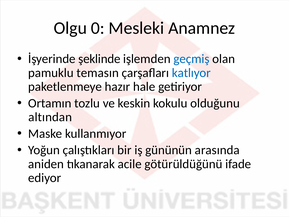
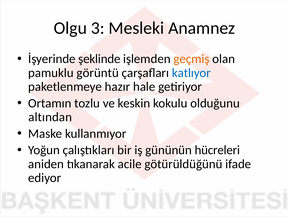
0: 0 -> 3 (98, 28)
geçmiş colour: blue -> orange (191, 59)
temasın: temasın -> görüntü (98, 73)
arasında: arasında -> hücreleri (217, 150)
